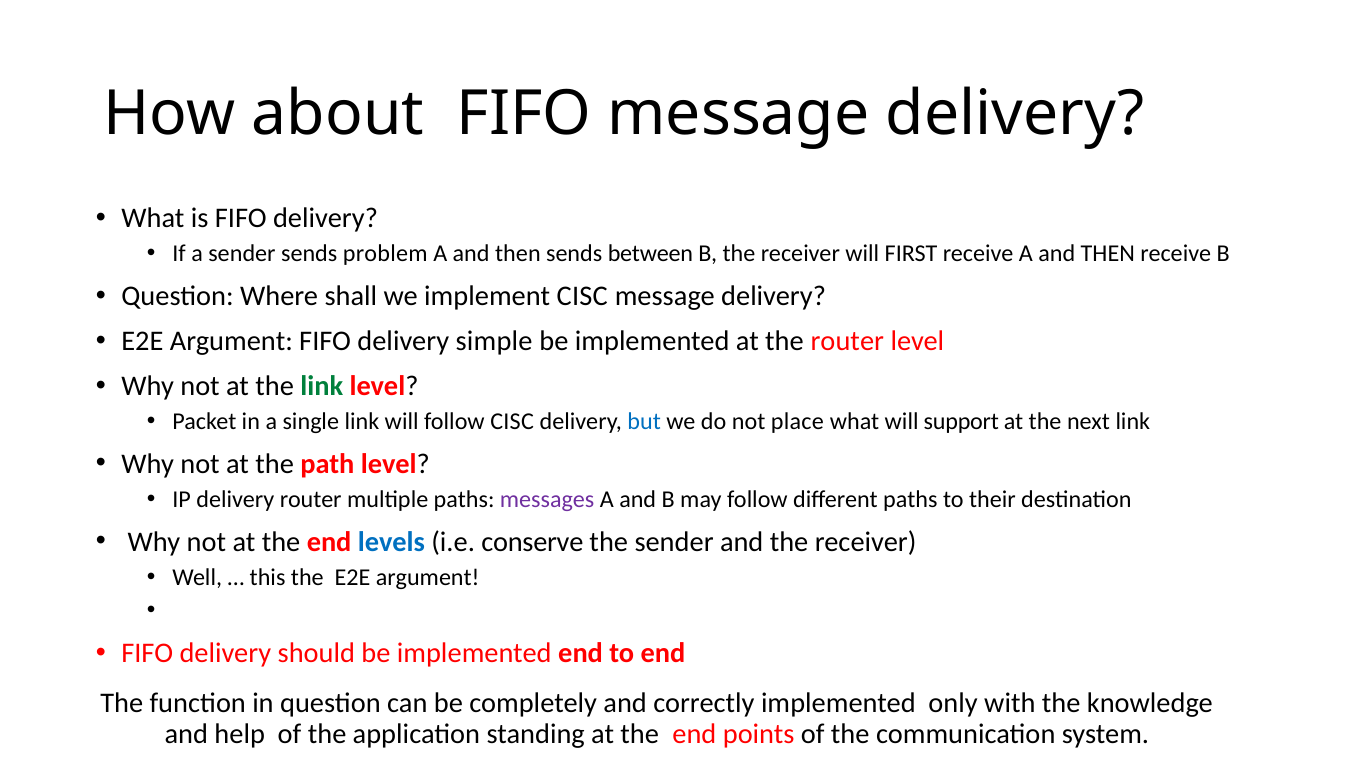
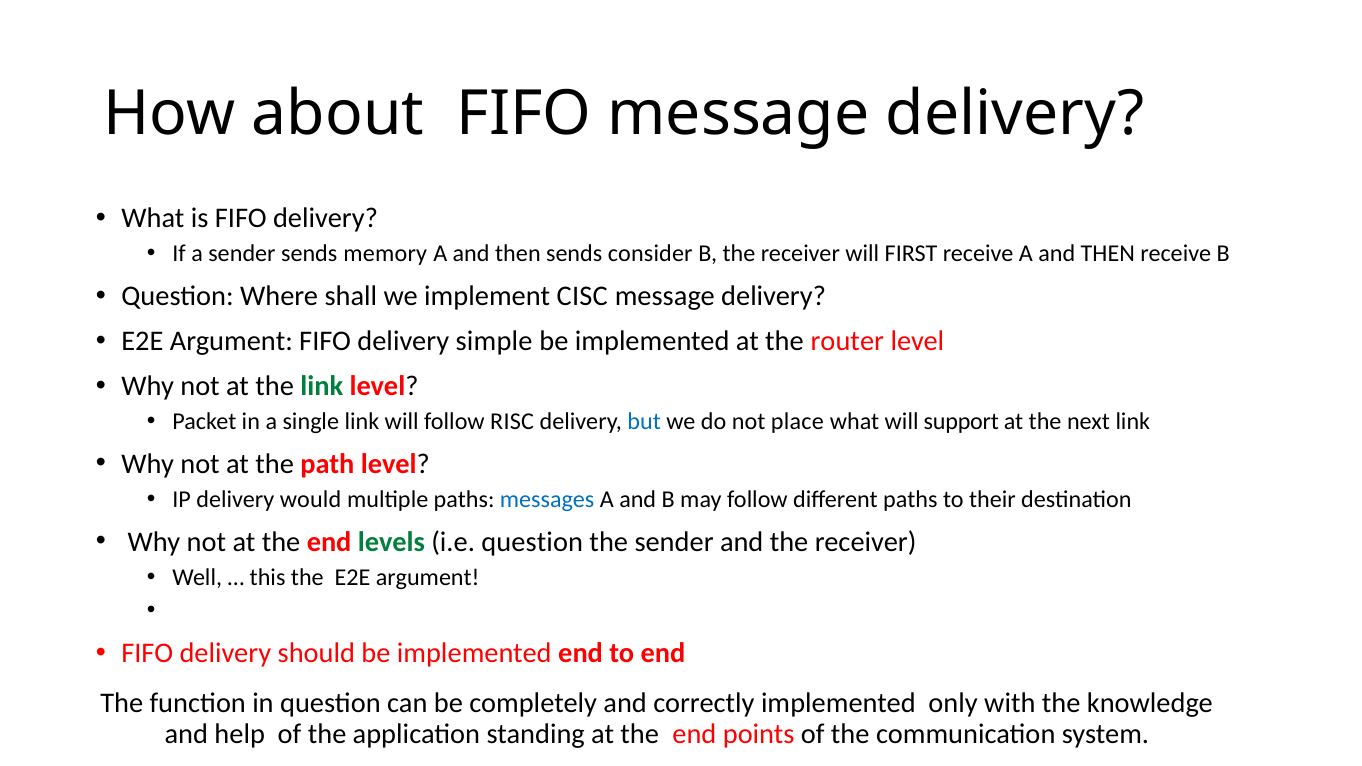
problem: problem -> memory (385, 254)
between: between -> consider (650, 254)
follow CISC: CISC -> RISC (512, 421)
delivery router: router -> would (311, 499)
messages colour: purple -> blue (547, 499)
levels colour: blue -> green (391, 542)
i.e conserve: conserve -> question (532, 542)
